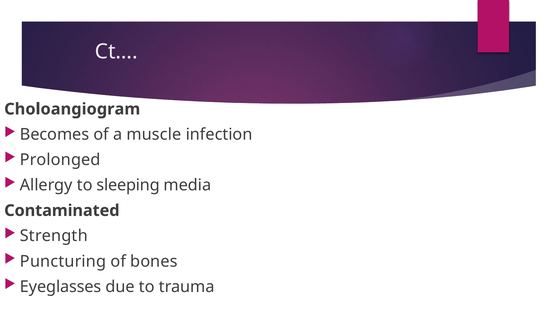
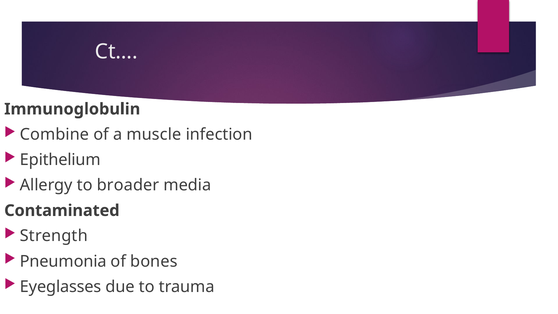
Choloangiogram: Choloangiogram -> Immunoglobulin (72, 109)
Becomes: Becomes -> Combine (55, 134)
Prolonged: Prolonged -> Epithelium (60, 160)
sleeping: sleeping -> broader (128, 185)
Puncturing: Puncturing -> Pneumonia (63, 261)
